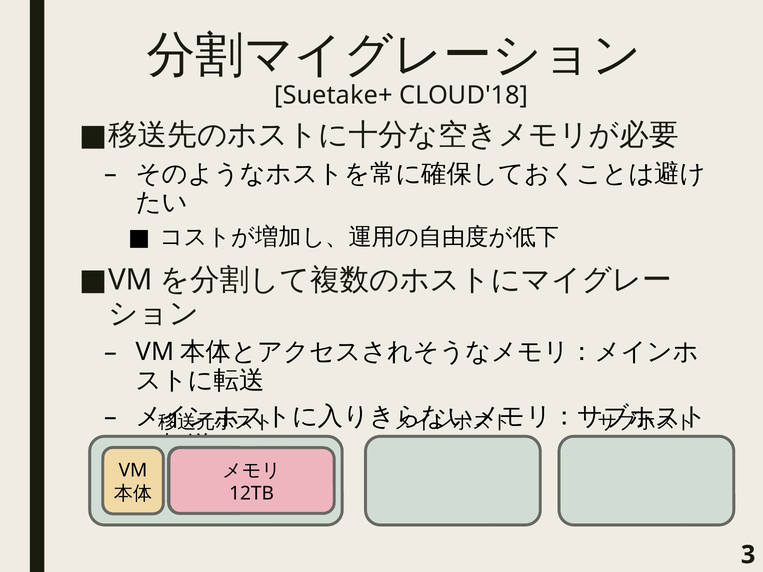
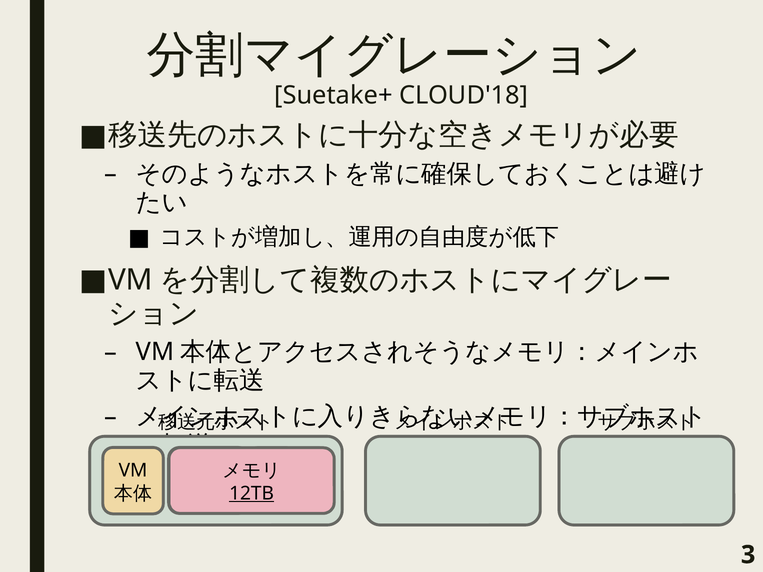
12TB underline: none -> present (252, 493)
